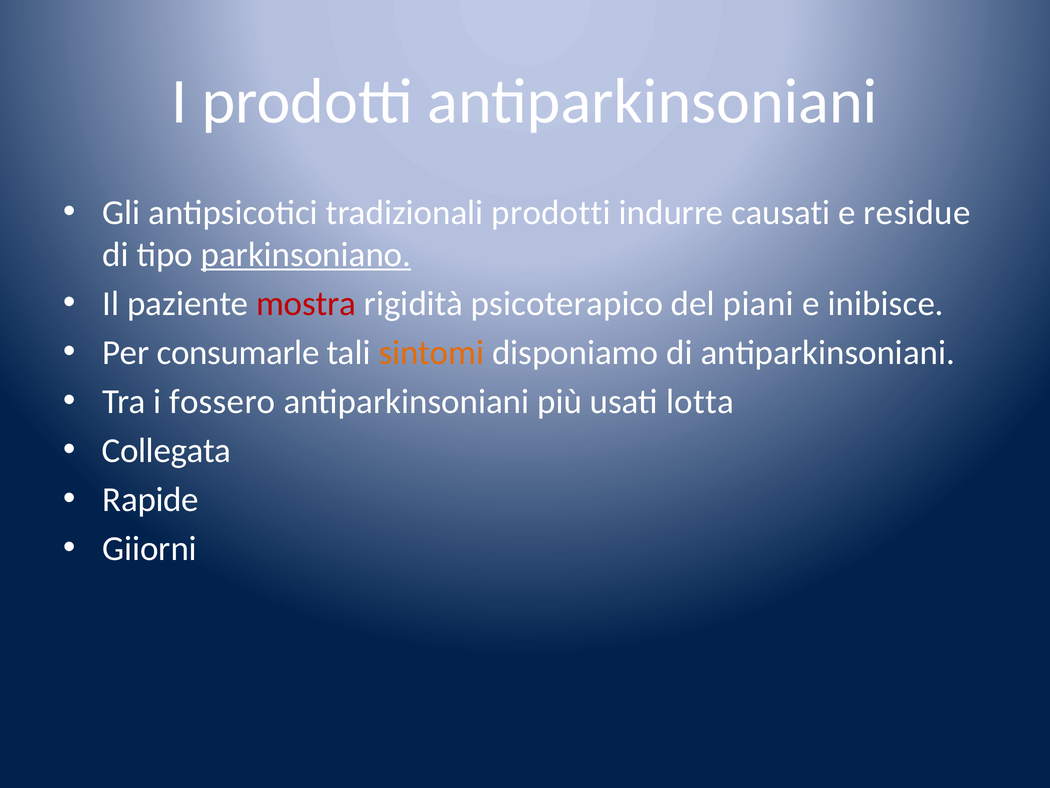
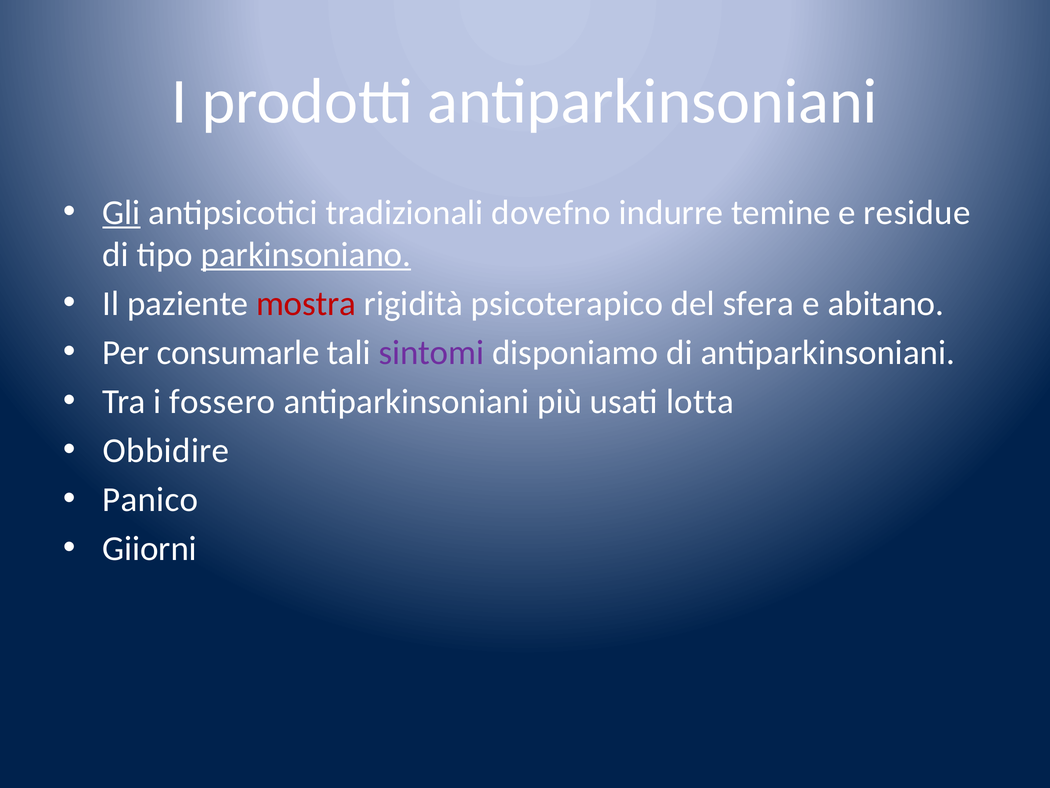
Gli underline: none -> present (121, 212)
tradizionali prodotti: prodotti -> dovefno (551, 212)
causati: causati -> temine (781, 212)
piani: piani -> sfera (758, 303)
inibisce: inibisce -> abitano (886, 303)
sintomi colour: orange -> purple (431, 352)
Collegata: Collegata -> Obbidire (166, 450)
Rapide: Rapide -> Panico (150, 499)
